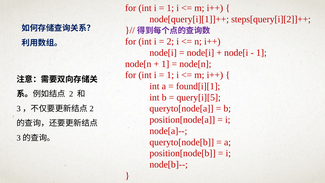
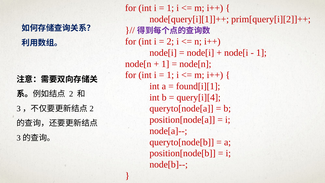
steps[query[i][2]]++: steps[query[i][2]]++ -> prim[query[i][2]]++ (271, 19)
query[i][5: query[i][5 -> query[i][4 (199, 97)
